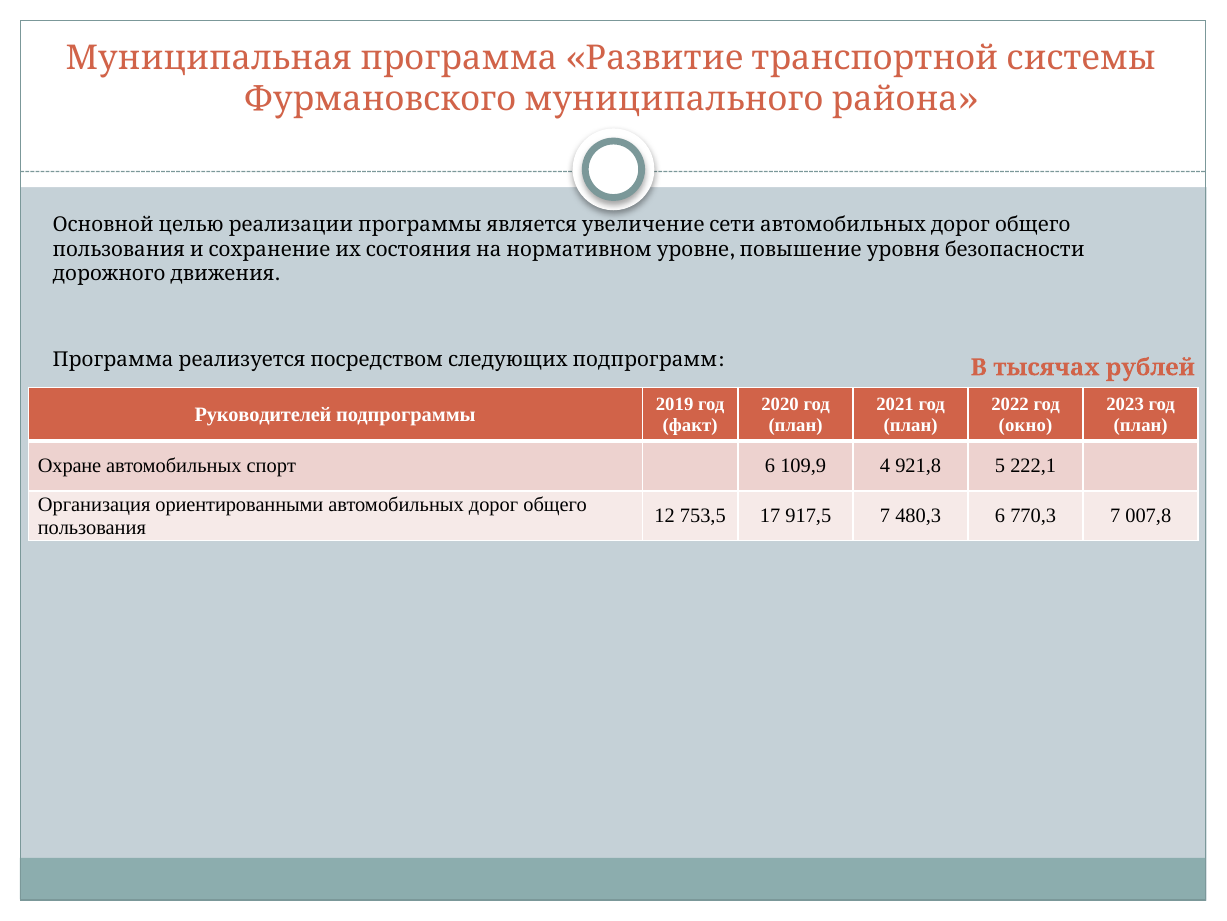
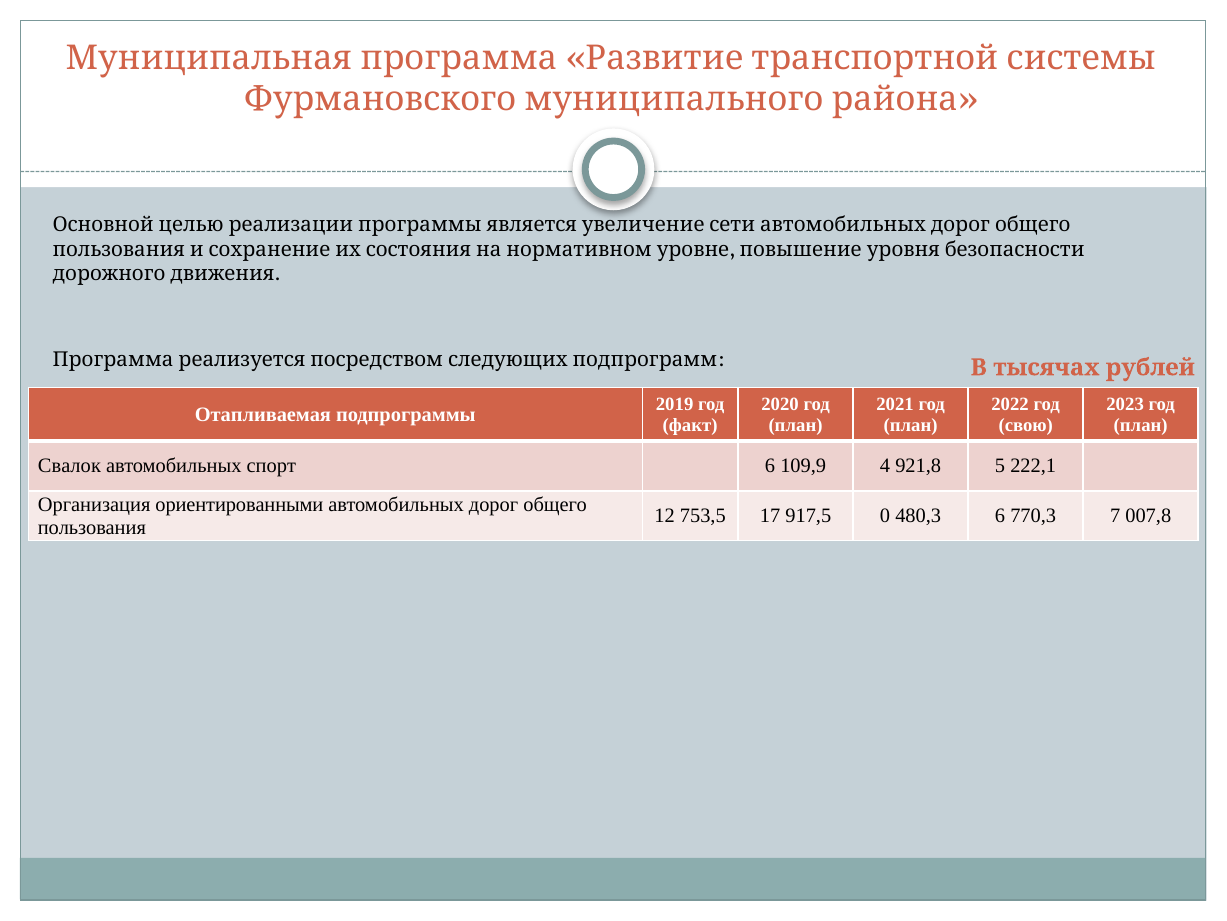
Руководителей: Руководителей -> Отапливаемая (263, 414)
окно: окно -> свою (1026, 425)
Охране: Охране -> Свалок (69, 466)
917,5 7: 7 -> 0 (885, 516)
